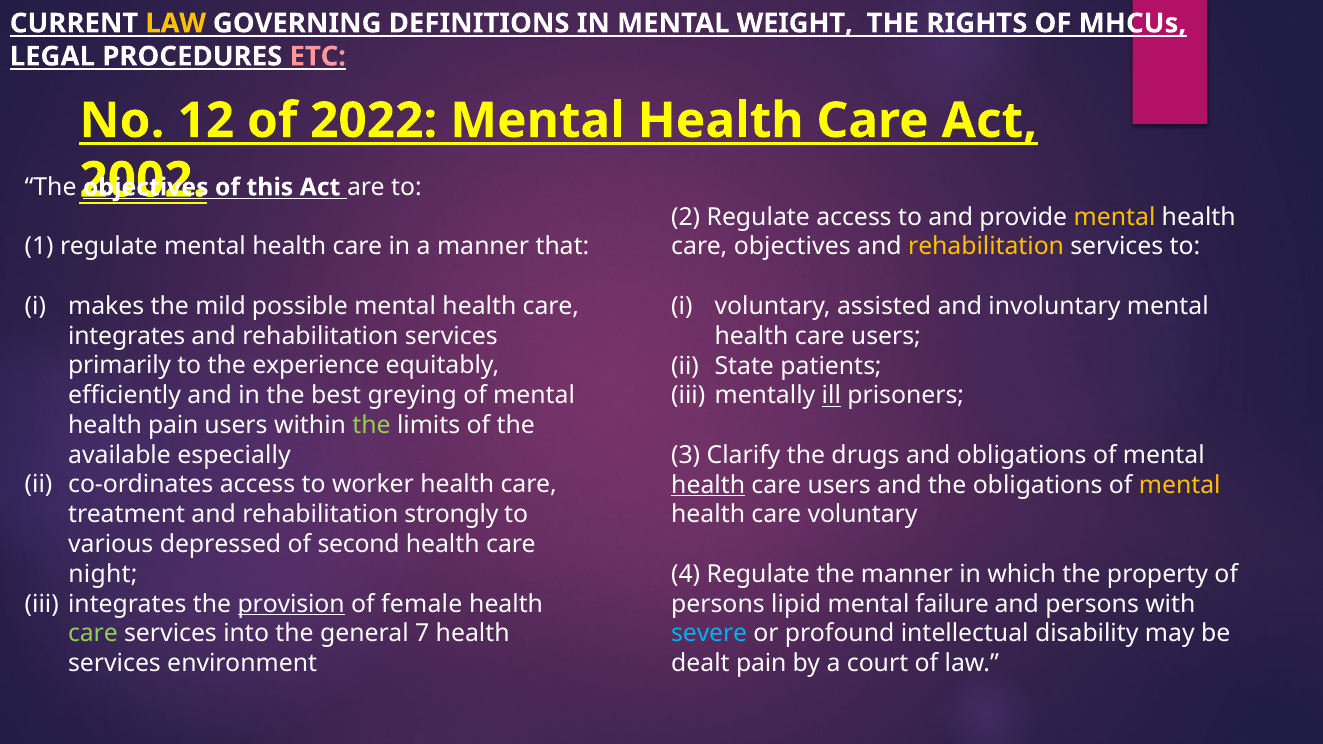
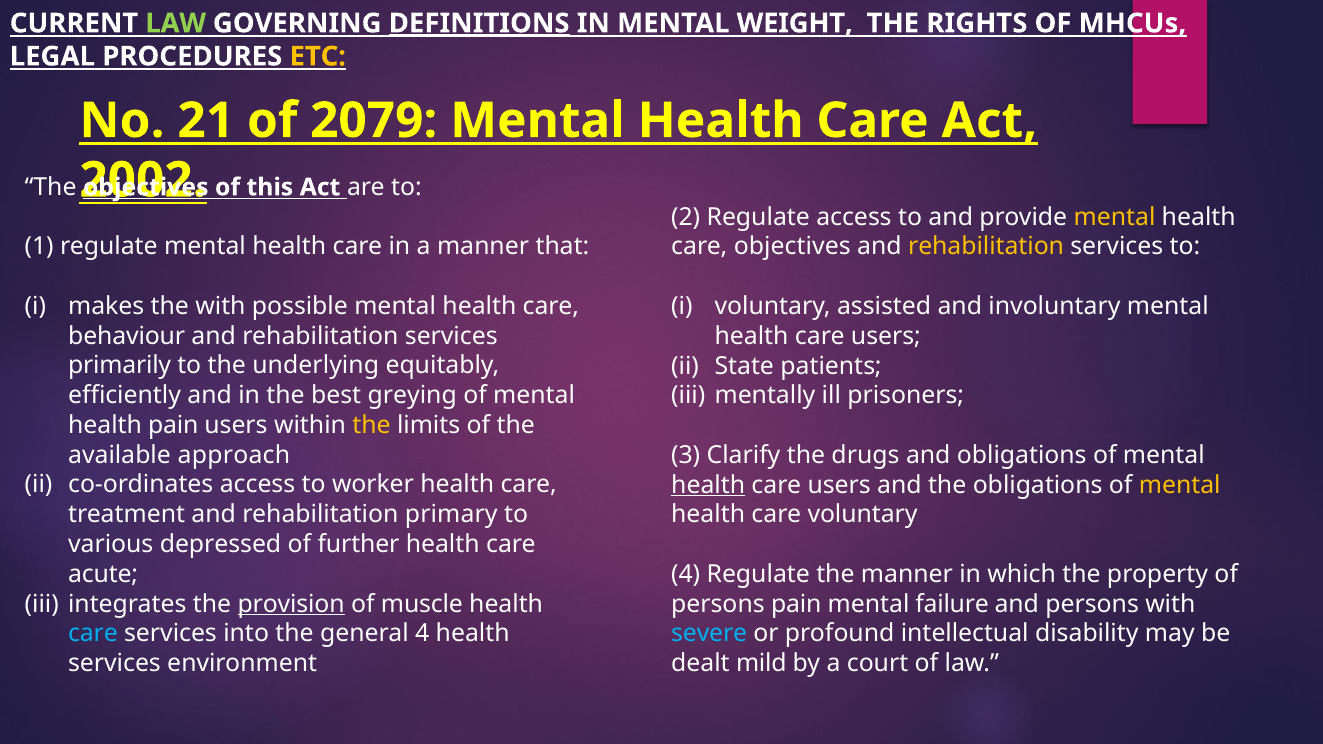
LAW colour: yellow -> light green (176, 23)
DEFINITIONS underline: none -> present (479, 23)
ETC colour: pink -> yellow (318, 56)
12: 12 -> 21 (206, 121)
2022: 2022 -> 2079 (374, 121)
the mild: mild -> with (220, 306)
integrates: integrates -> behaviour (127, 336)
experience: experience -> underlying (316, 366)
ill underline: present -> none (831, 396)
the colour: light green -> yellow (372, 425)
especially: especially -> approach (234, 455)
strongly: strongly -> primary (451, 515)
second: second -> further (359, 544)
night: night -> acute (103, 574)
female: female -> muscle (422, 604)
persons lipid: lipid -> pain (796, 604)
care colour: light green -> light blue (93, 634)
general 7: 7 -> 4 (422, 634)
dealt pain: pain -> mild (761, 664)
